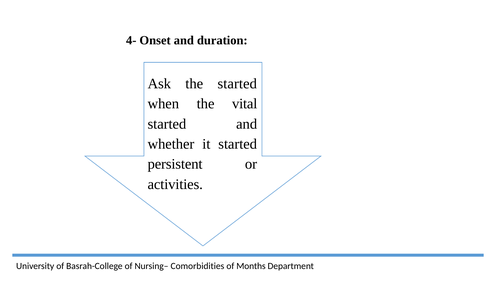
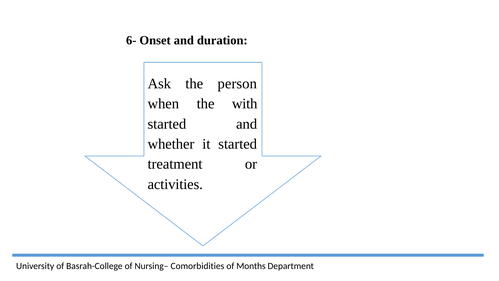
4-: 4- -> 6- (131, 40)
the started: started -> person (237, 84)
vital: vital -> with (245, 104)
persistent: persistent -> treatment (175, 164)
